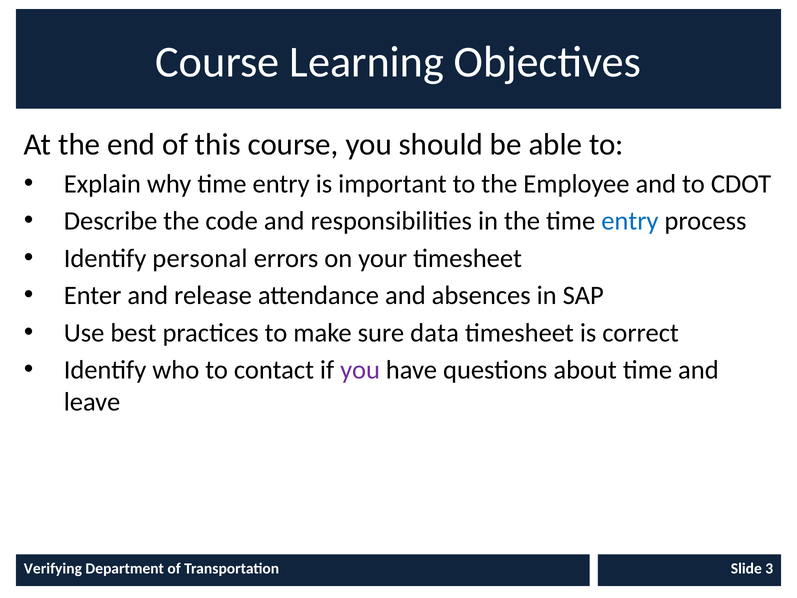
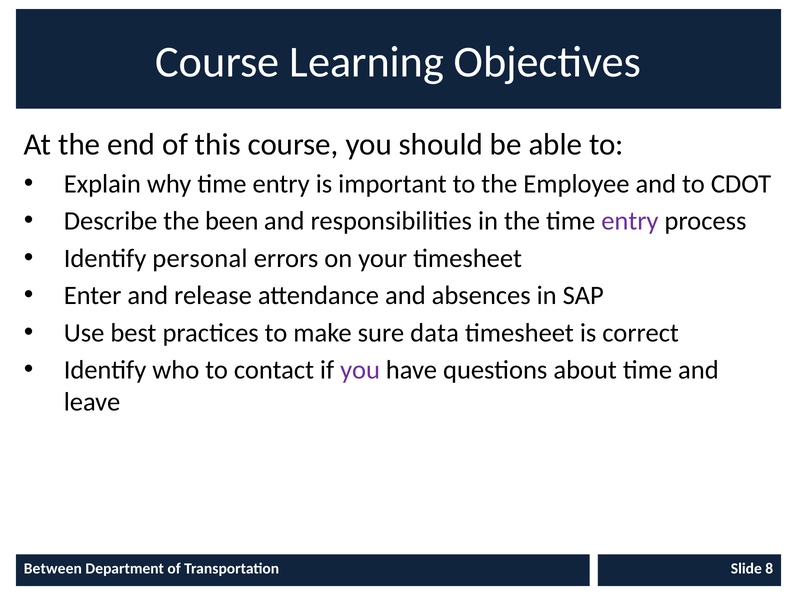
code: code -> been (232, 221)
entry colour: blue -> purple (630, 221)
Verifying: Verifying -> Between (53, 568)
3: 3 -> 8 (769, 568)
